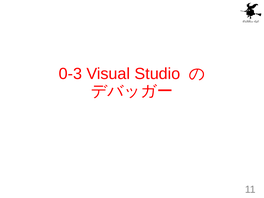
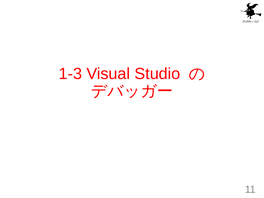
0-3: 0-3 -> 1-3 (70, 74)
